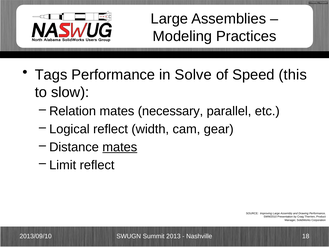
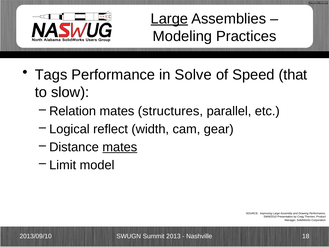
Large underline: none -> present (169, 19)
this: this -> that (293, 75)
necessary: necessary -> structures (170, 111)
Limit reflect: reflect -> model (97, 165)
